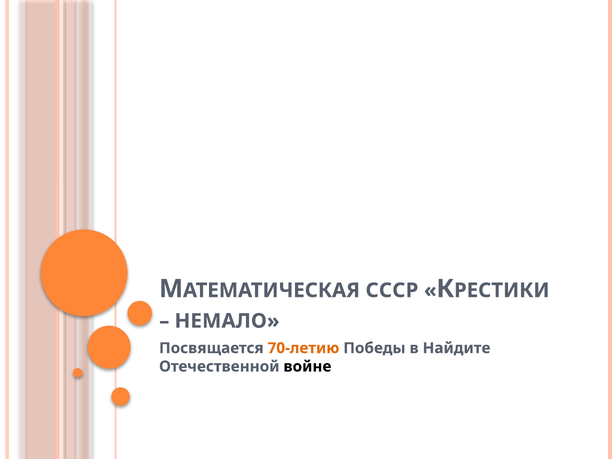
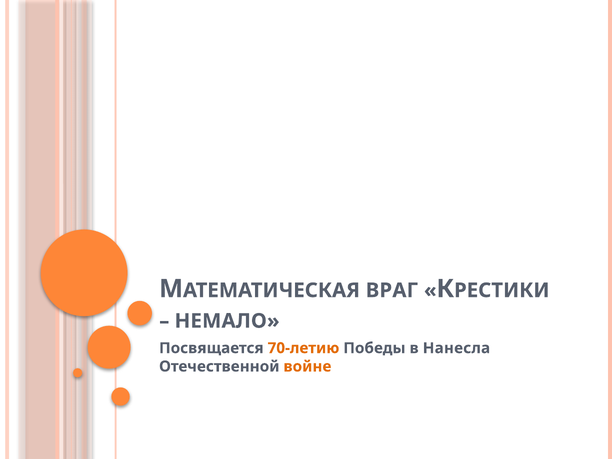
СССР: СССР -> ВРАГ (392, 290)
Найдите: Найдите -> Нанесла (456, 348)
войне colour: black -> orange (307, 366)
